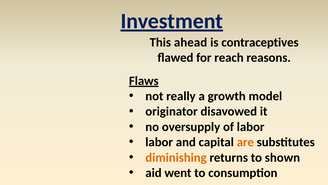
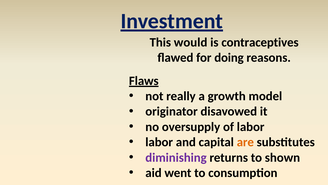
ahead: ahead -> would (191, 42)
reach: reach -> doing (229, 58)
diminishing colour: orange -> purple (176, 157)
